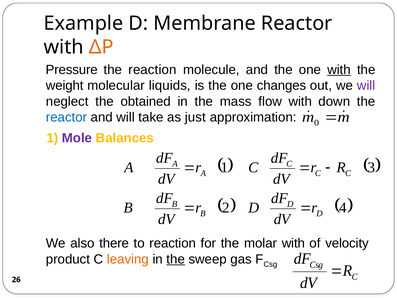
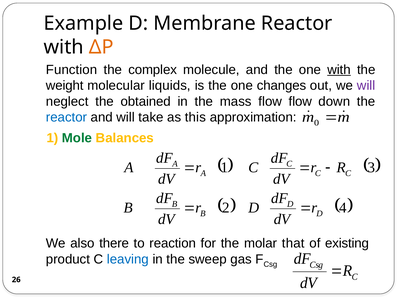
Pressure: Pressure -> Function (72, 70)
the reaction: reaction -> complex (153, 70)
flow with: with -> flow (300, 101)
just: just -> this (195, 117)
Mole colour: purple -> green (77, 138)
molar with: with -> that (293, 243)
velocity: velocity -> existing (347, 243)
leaving colour: orange -> blue (128, 259)
the underline: present -> none (176, 259)
